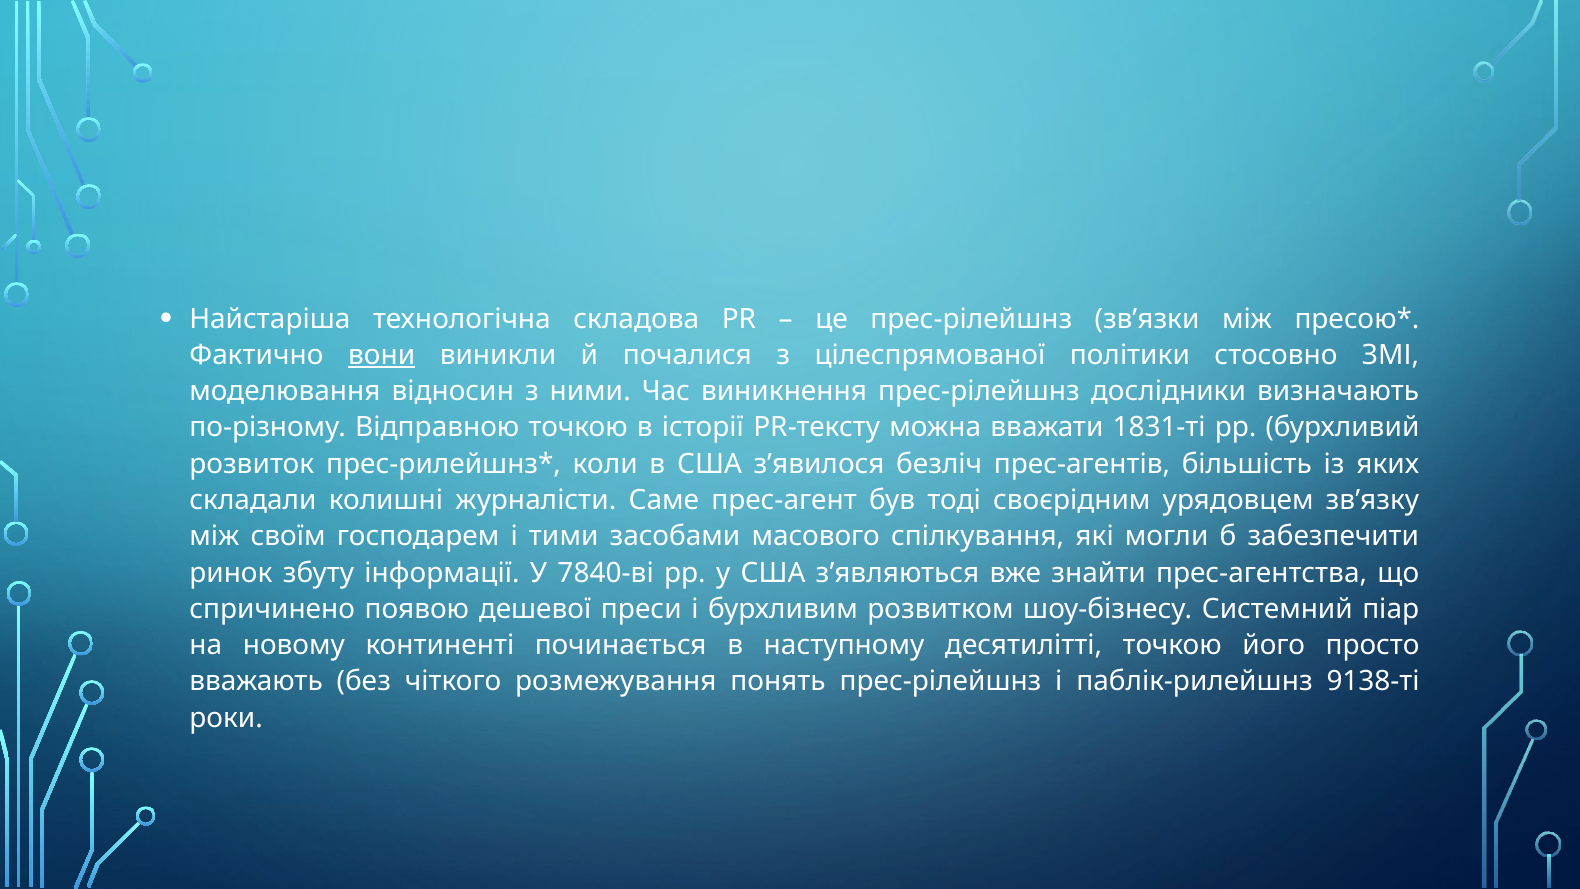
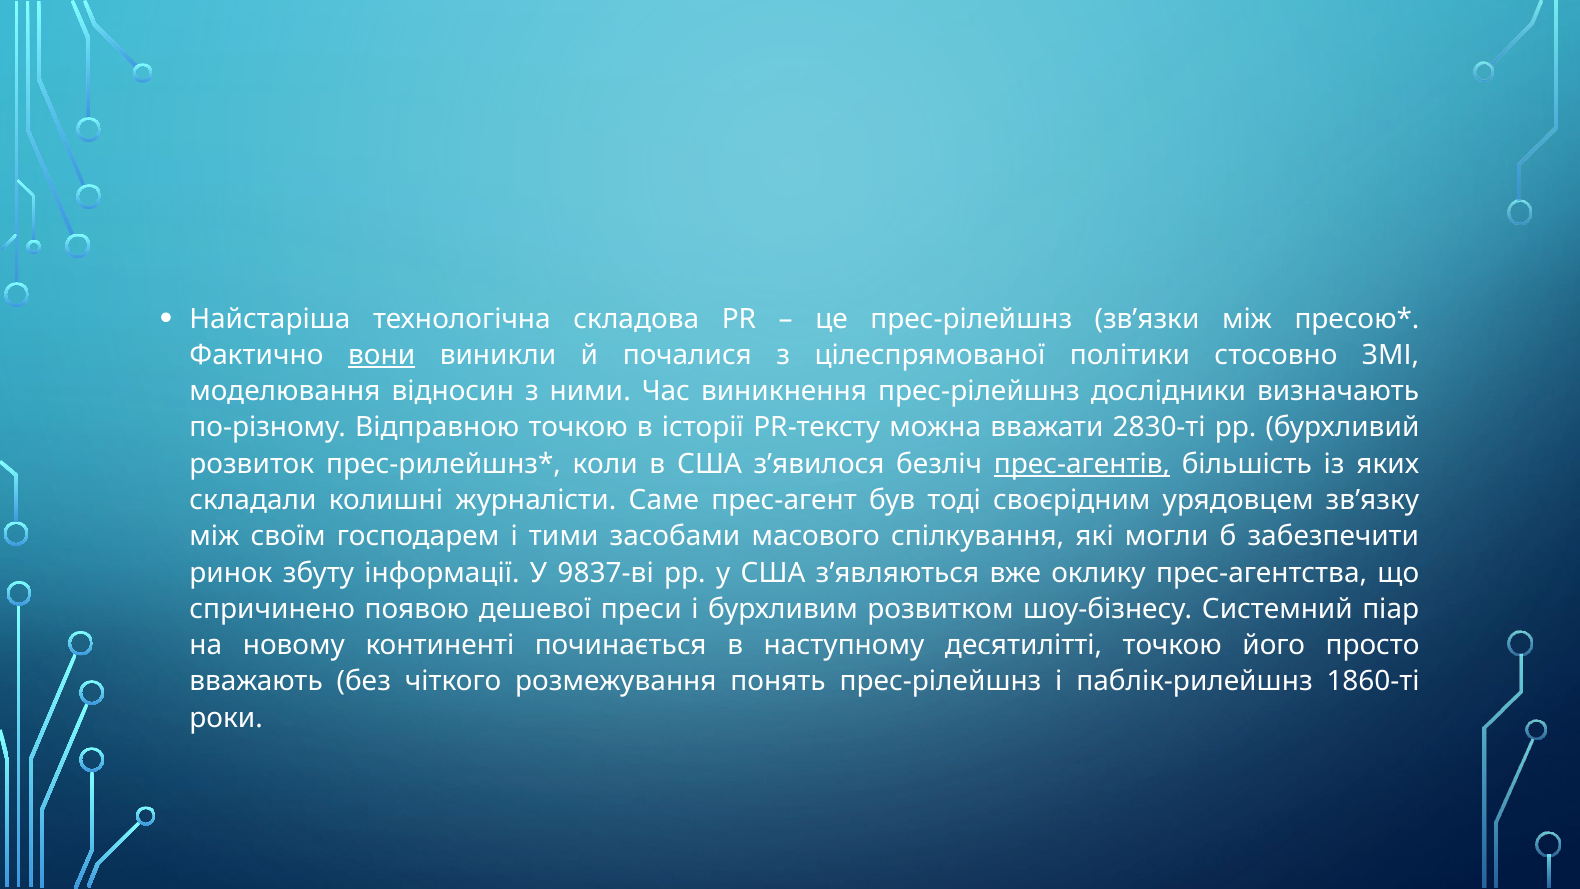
1831-ті: 1831-ті -> 2830-ті (1159, 428)
прес-агентів underline: none -> present (1082, 464)
7840-ві: 7840-ві -> 9837-ві (606, 573)
знайти: знайти -> оклику (1099, 573)
9138-ті: 9138-ті -> 1860-ті (1373, 681)
